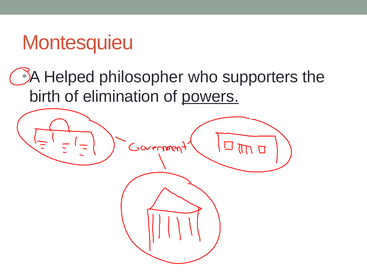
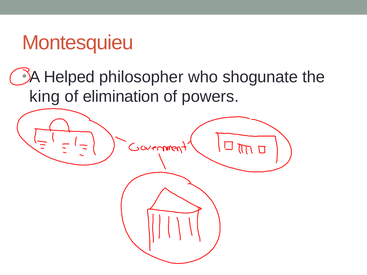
supporters: supporters -> shogunate (260, 77)
birth: birth -> king (45, 97)
powers underline: present -> none (210, 97)
